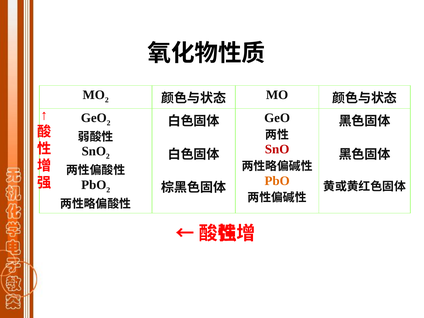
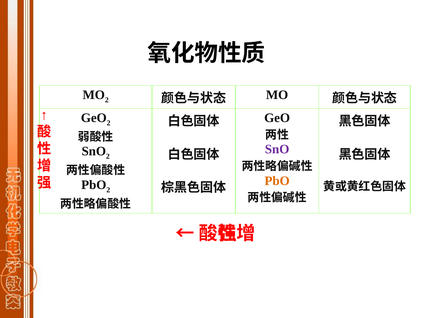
SnO colour: red -> purple (277, 149)
